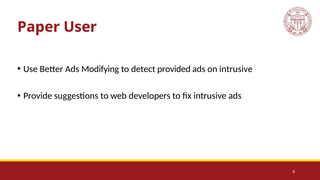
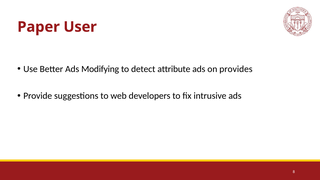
provided: provided -> attribute (174, 69)
on intrusive: intrusive -> provides (236, 69)
